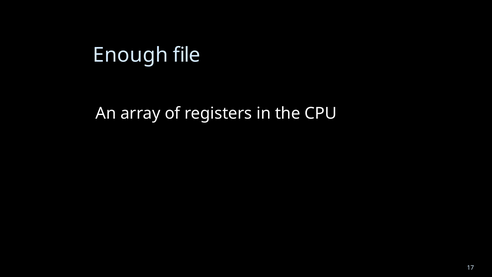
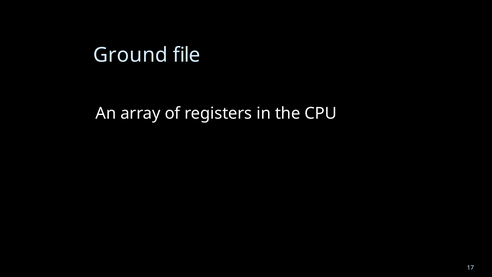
Enough: Enough -> Ground (131, 55)
